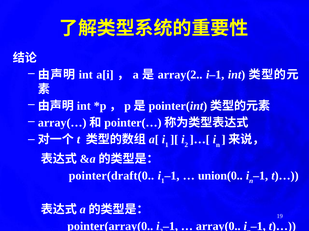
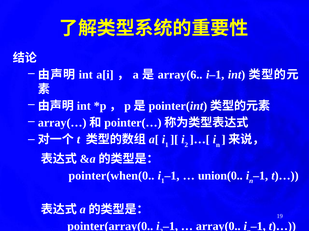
array(2: array(2 -> array(6 (180, 75)
pointer(draft(0: pointer(draft(0 -> pointer(when(0 (111, 176)
